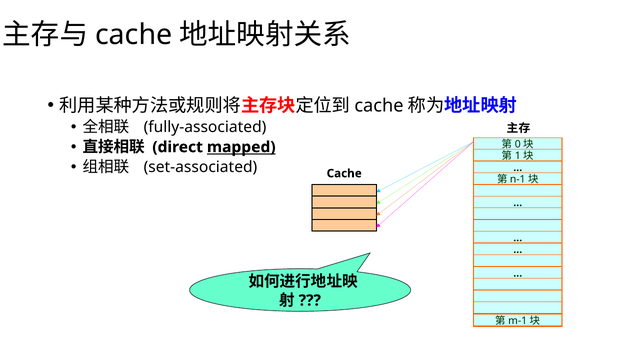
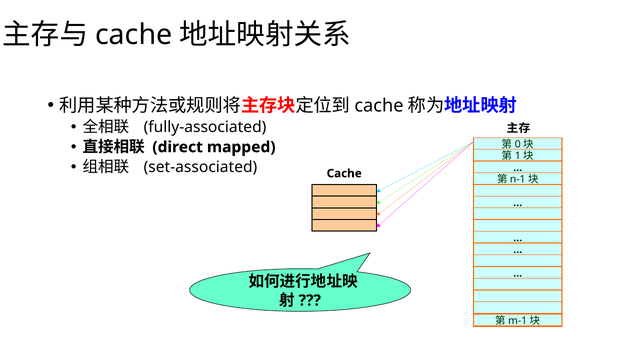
mapped underline: present -> none (241, 147)
